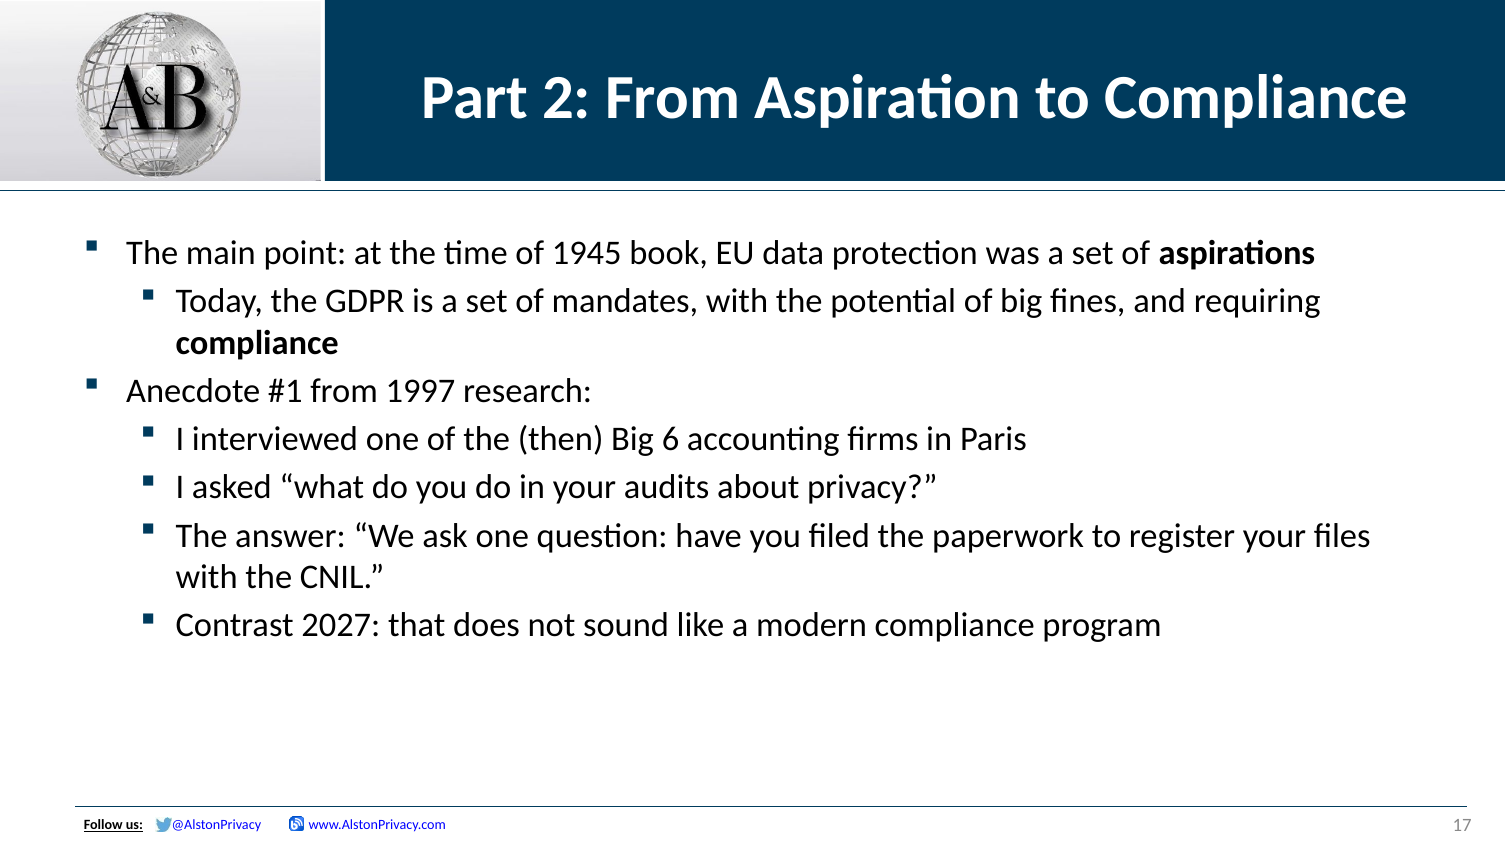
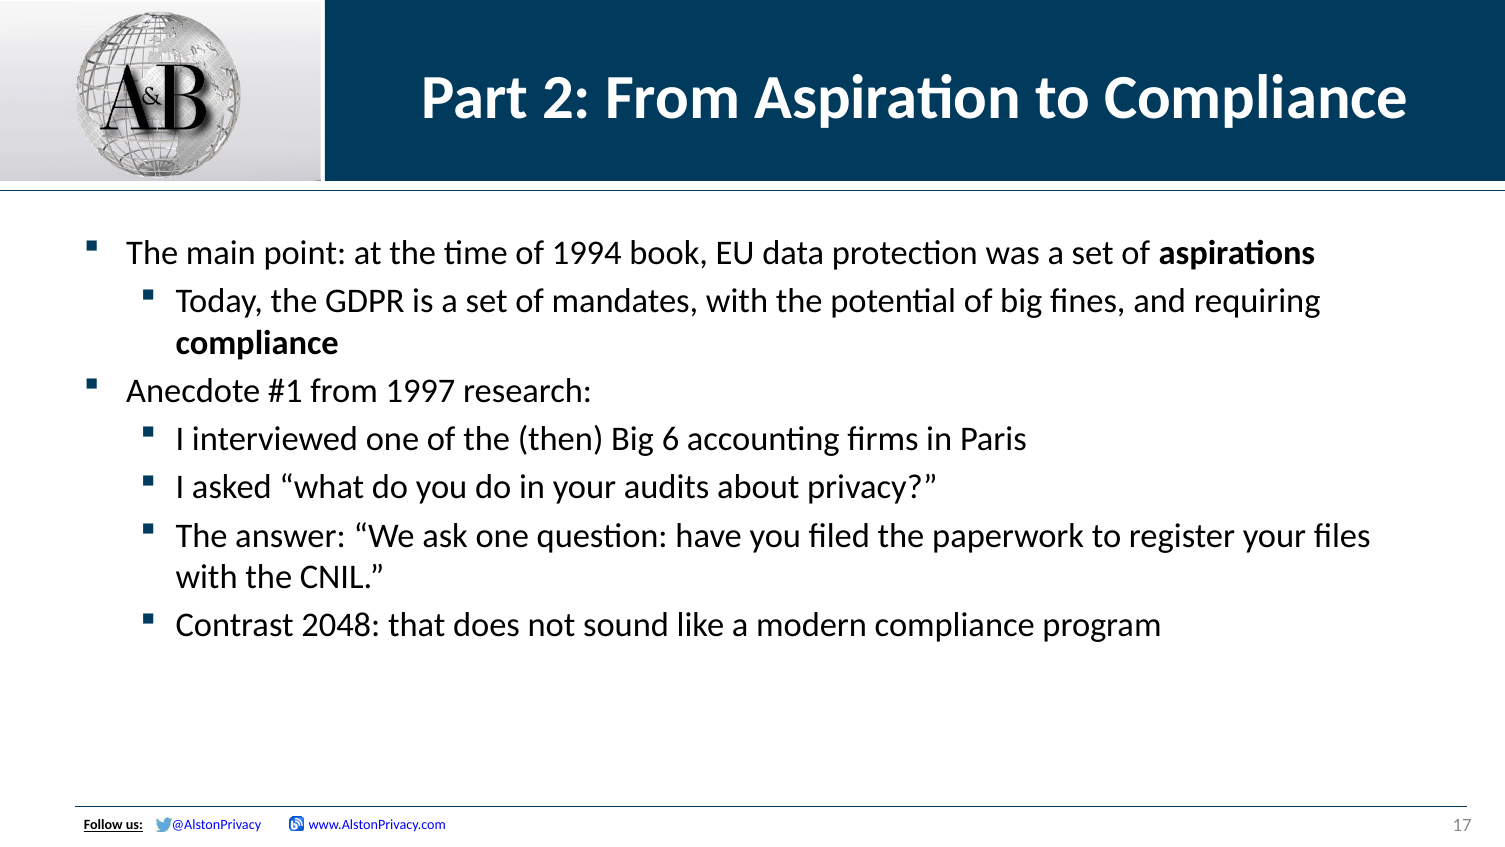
1945: 1945 -> 1994 (587, 253)
2027: 2027 -> 2048 (341, 625)
